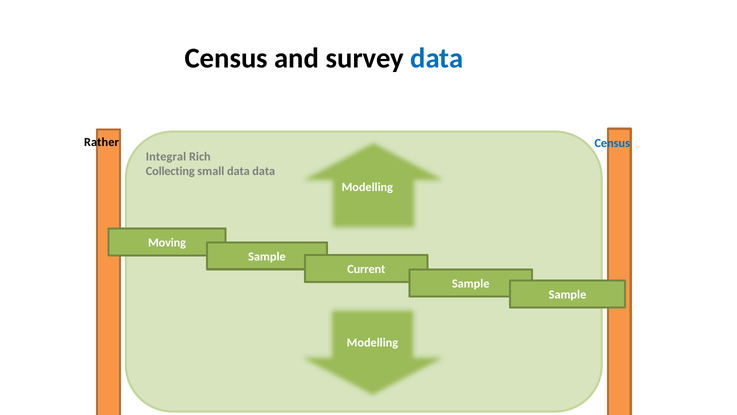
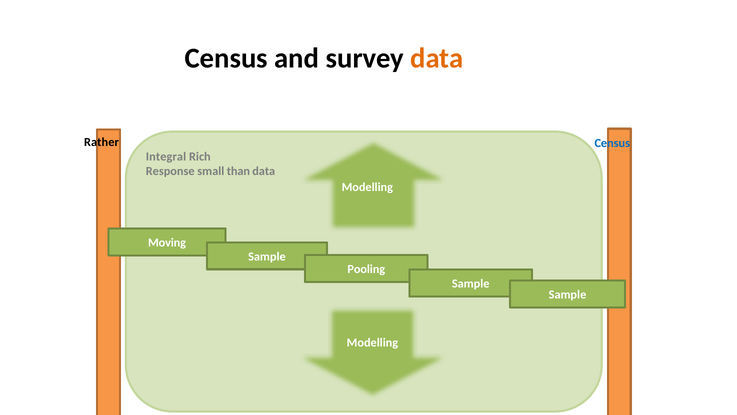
data colour: blue -> orange (437, 58)
Collecting: Collecting -> Response (170, 171)
small data: data -> than (238, 171)
Current: Current -> Pooling (366, 269)
